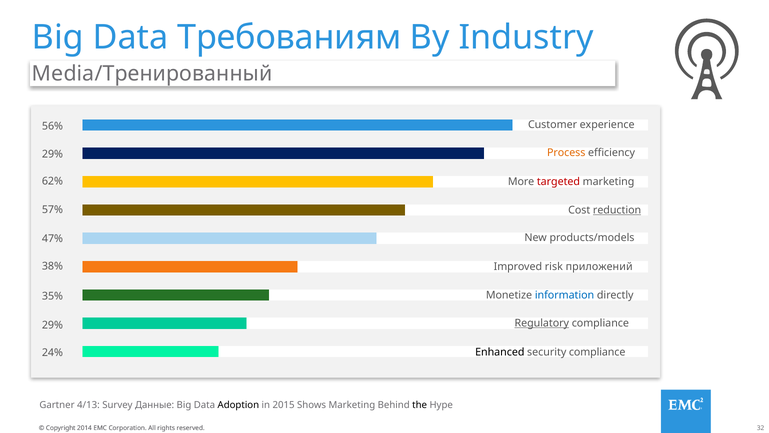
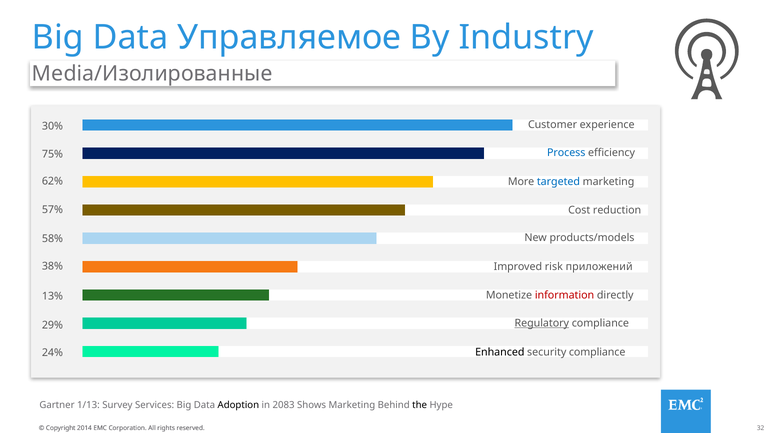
Требованиям: Требованиям -> Управляемое (289, 37)
Media/Тренированный: Media/Тренированный -> Media/Изолированные (152, 73)
56%: 56% -> 30% (52, 126)
Process colour: orange -> blue (566, 153)
29%: 29% -> 75% (52, 154)
targeted colour: red -> blue (558, 182)
reduction underline: present -> none (617, 210)
47%: 47% -> 58% (52, 238)
information colour: blue -> red (565, 295)
35%: 35% -> 13% (52, 296)
4/13: 4/13 -> 1/13 (88, 405)
Данные: Данные -> Services (155, 405)
2015: 2015 -> 2083 (284, 405)
